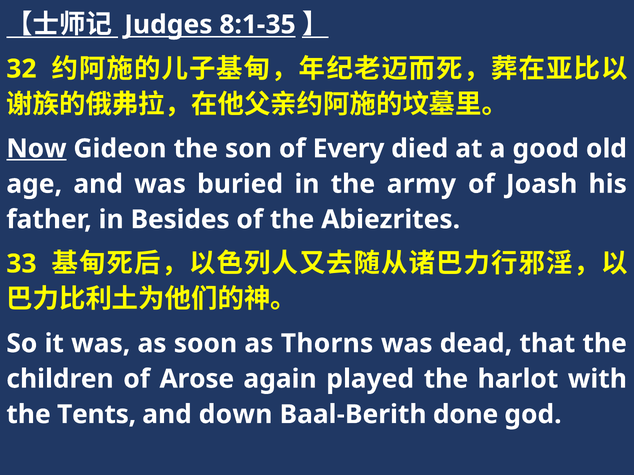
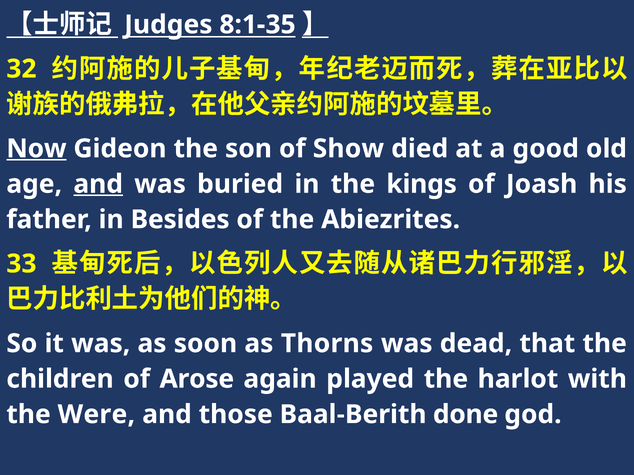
Every: Every -> Show (348, 149)
and underline: none -> present (98, 184)
army: army -> kings (422, 184)
Tents: Tents -> Were (96, 415)
down: down -> those (236, 415)
